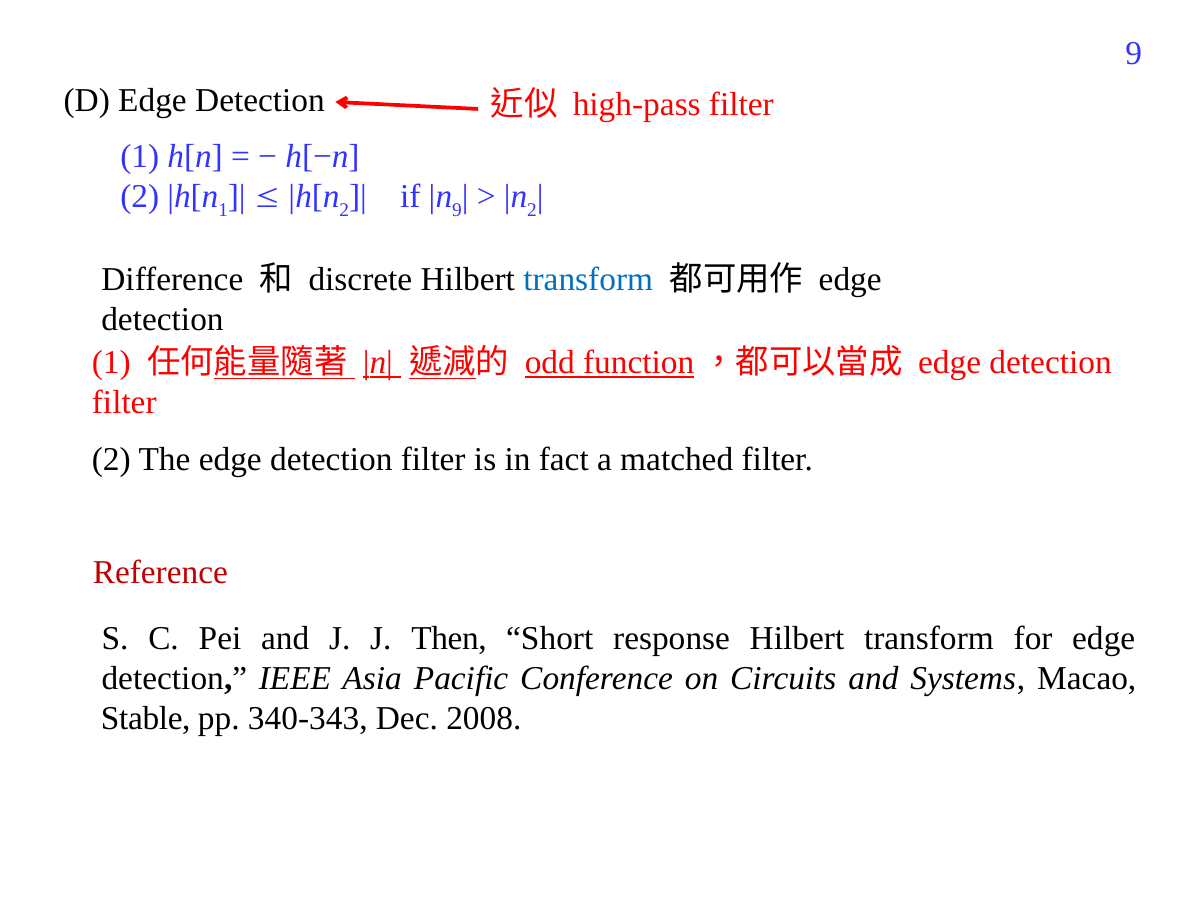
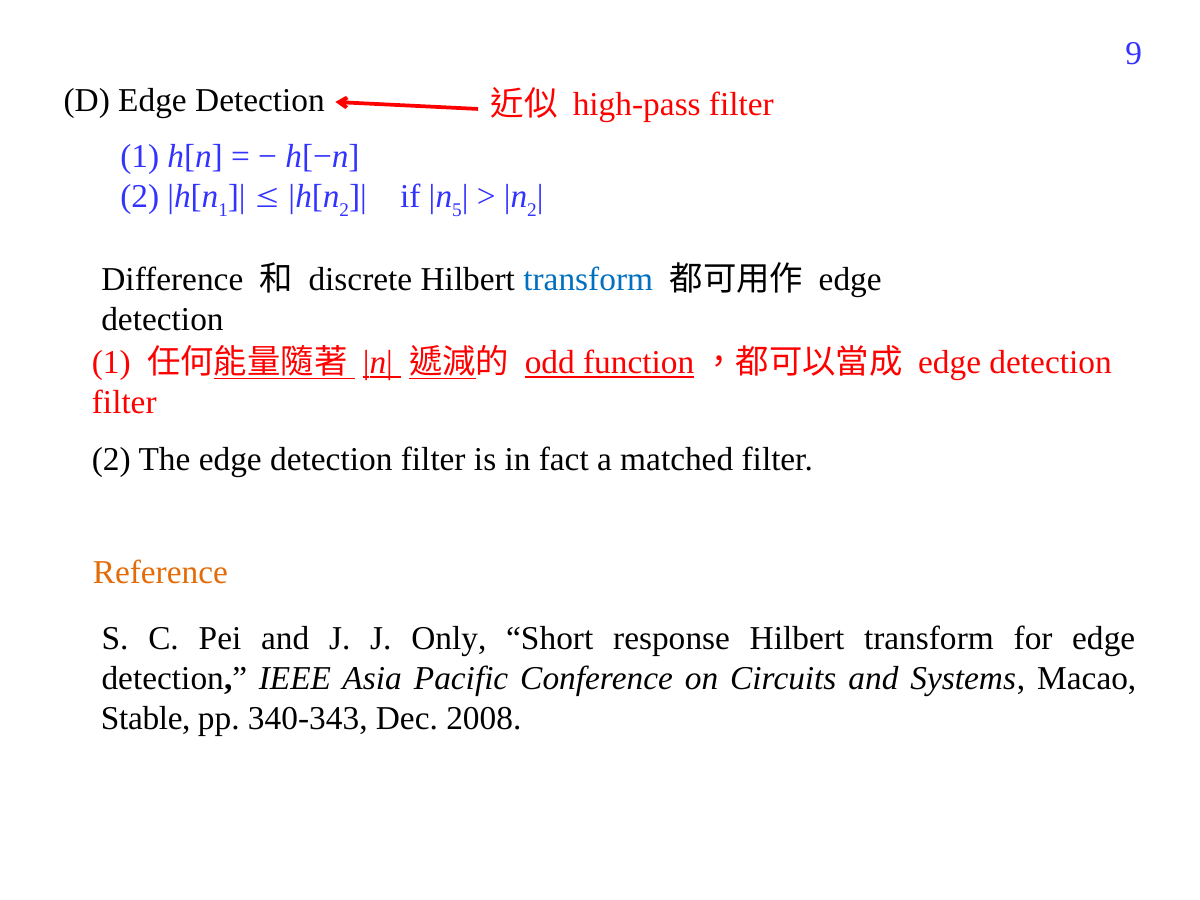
9: 9 -> 5 (457, 210)
Reference colour: red -> orange (160, 573)
Then: Then -> Only (449, 639)
